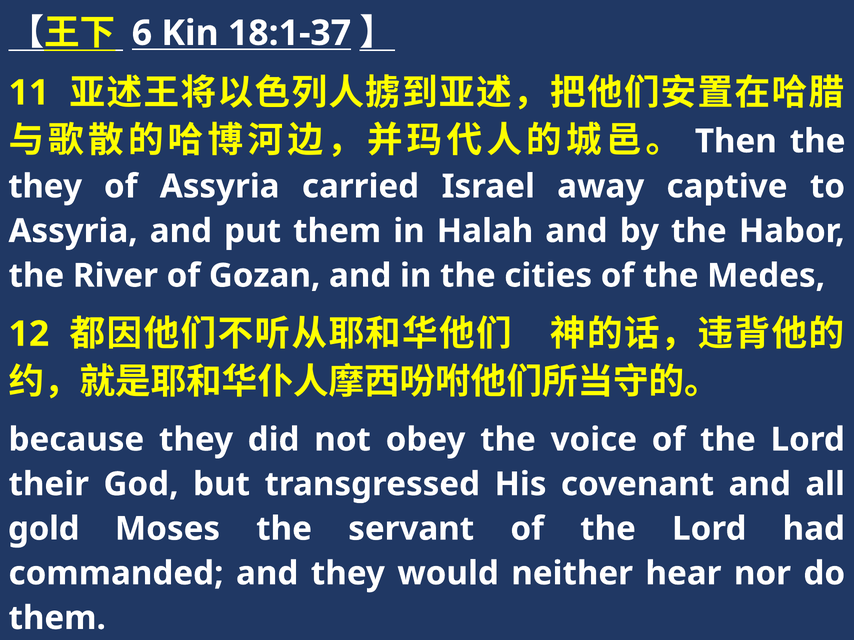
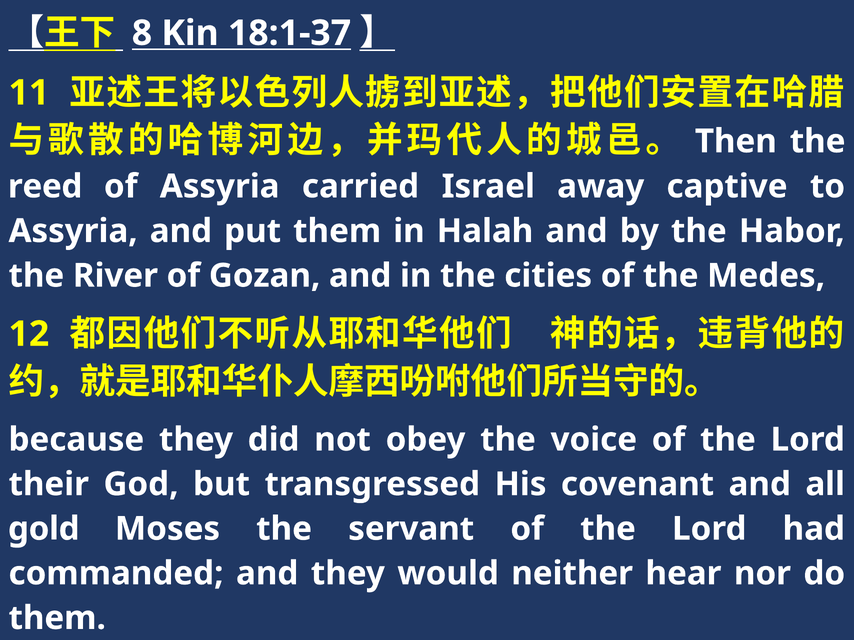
6: 6 -> 8 (142, 33)
they: they -> reed (45, 187)
